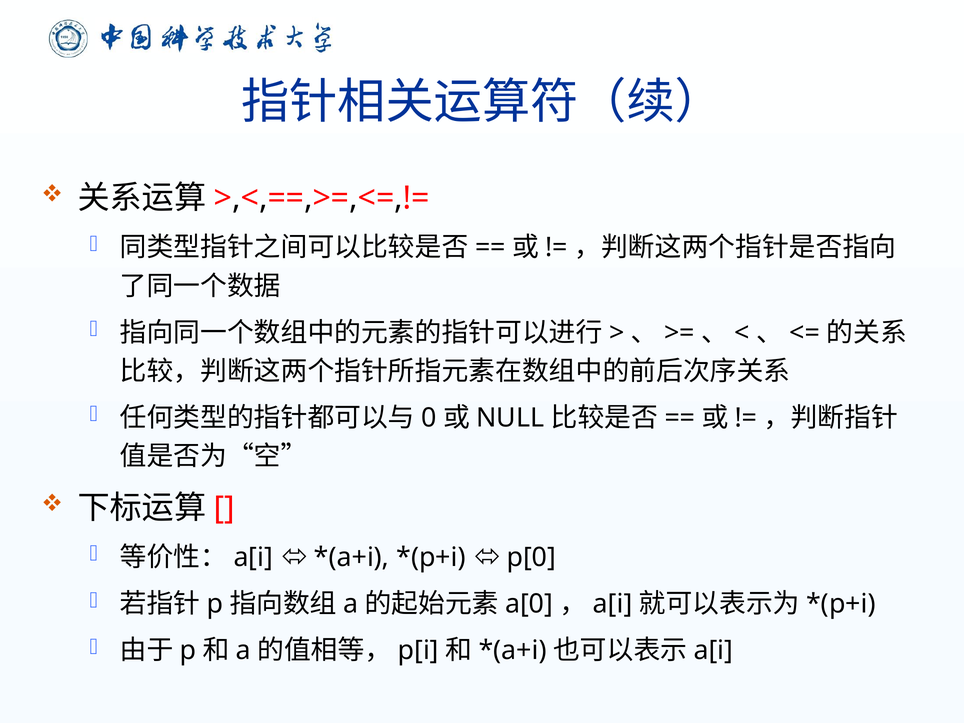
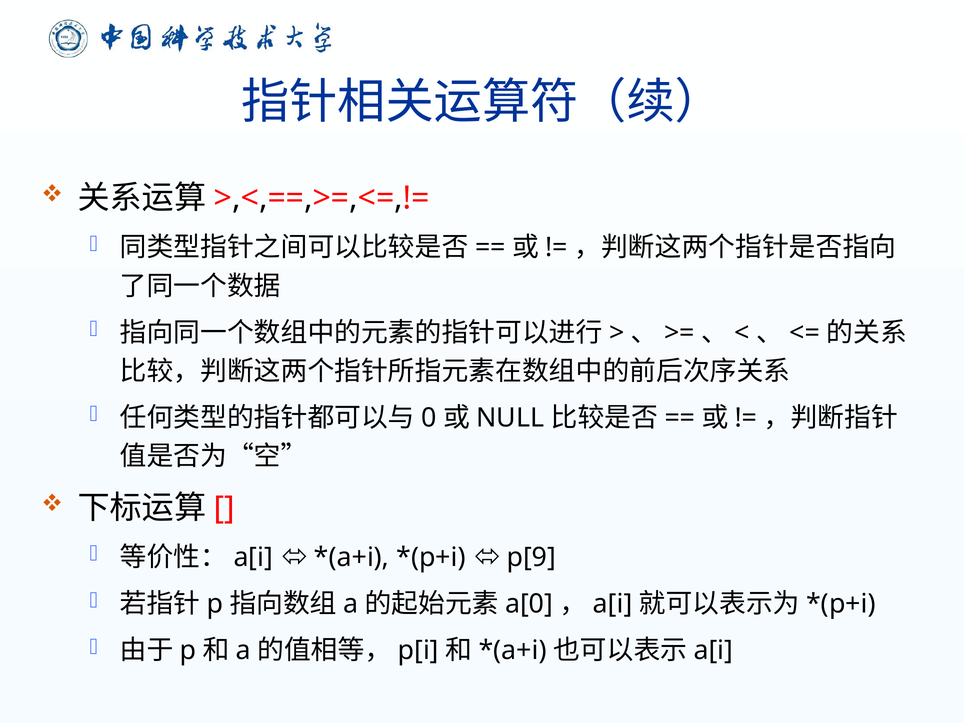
p[0: p[0 -> p[9 (531, 557)
